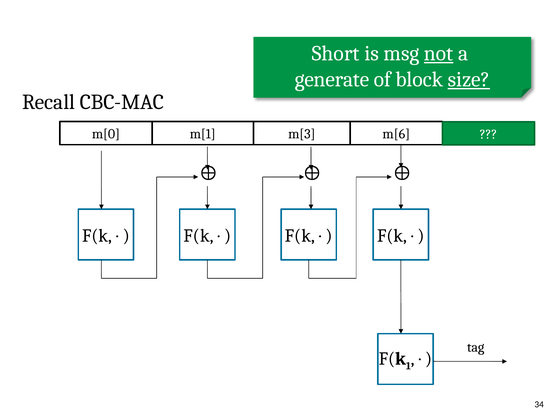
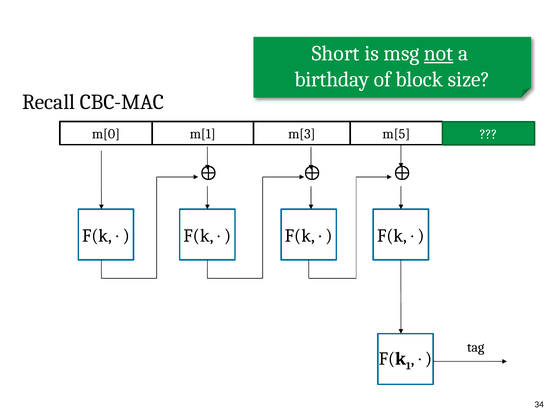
generate: generate -> birthday (332, 79)
size underline: present -> none (469, 79)
m[6: m[6 -> m[5 (396, 134)
